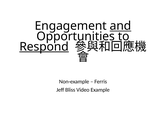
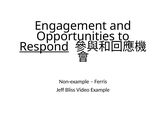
and underline: present -> none (120, 26)
